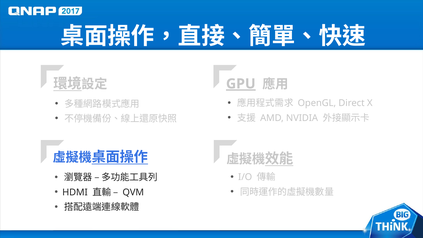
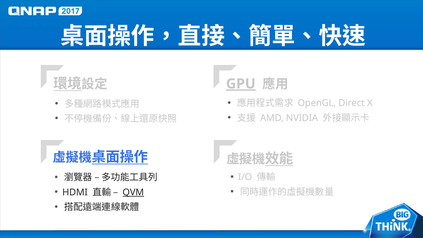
QVM underline: none -> present (133, 192)
